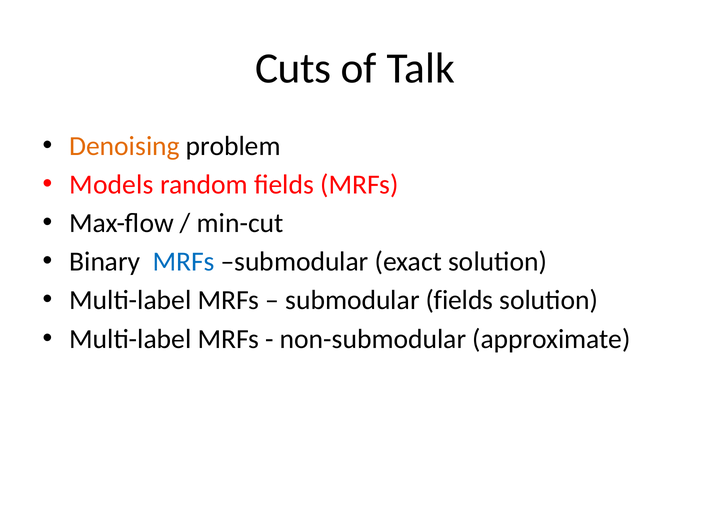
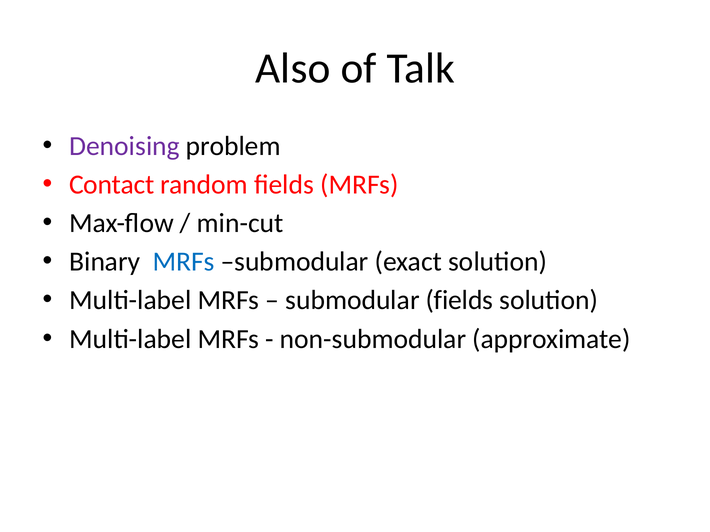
Cuts: Cuts -> Also (293, 69)
Denoising colour: orange -> purple (125, 146)
Models: Models -> Contact (112, 185)
